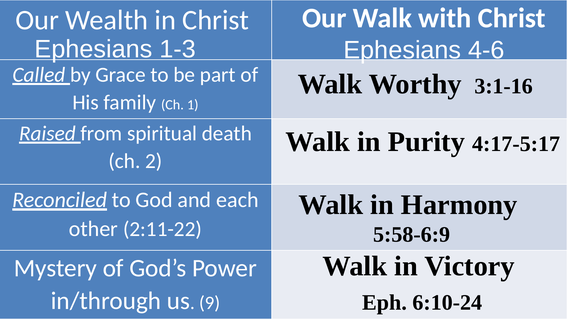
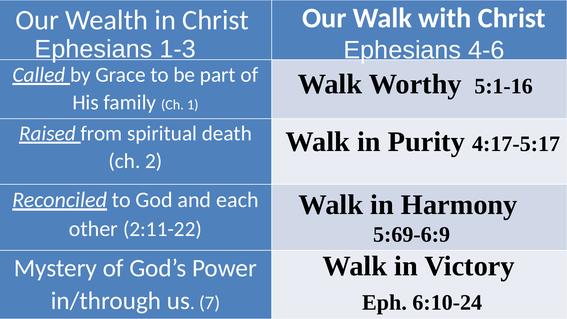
3:1-16: 3:1-16 -> 5:1-16 (504, 86)
5:58-6:9: 5:58-6:9 -> 5:69-6:9 (412, 235)
9: 9 -> 7 (210, 303)
